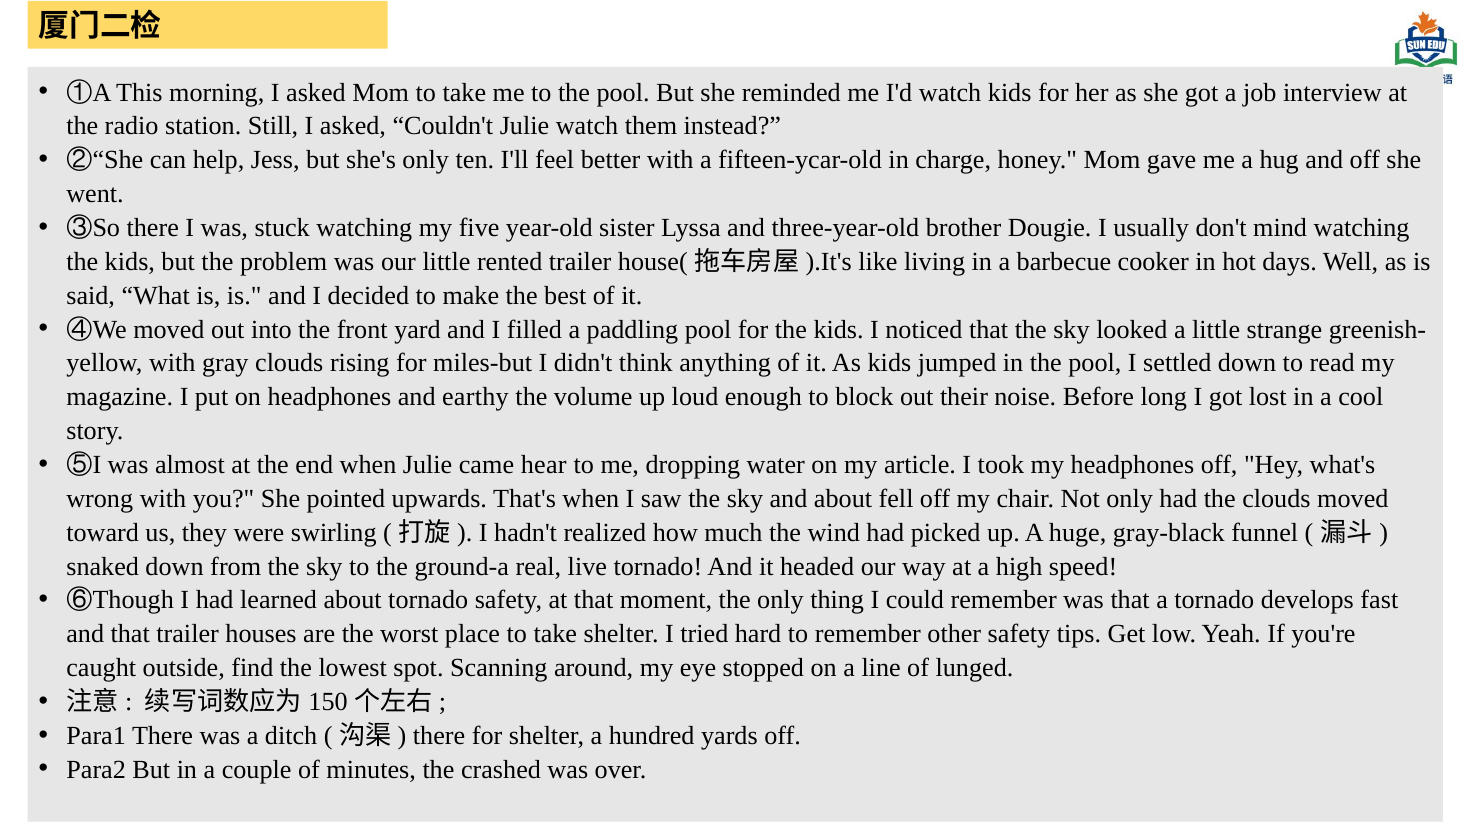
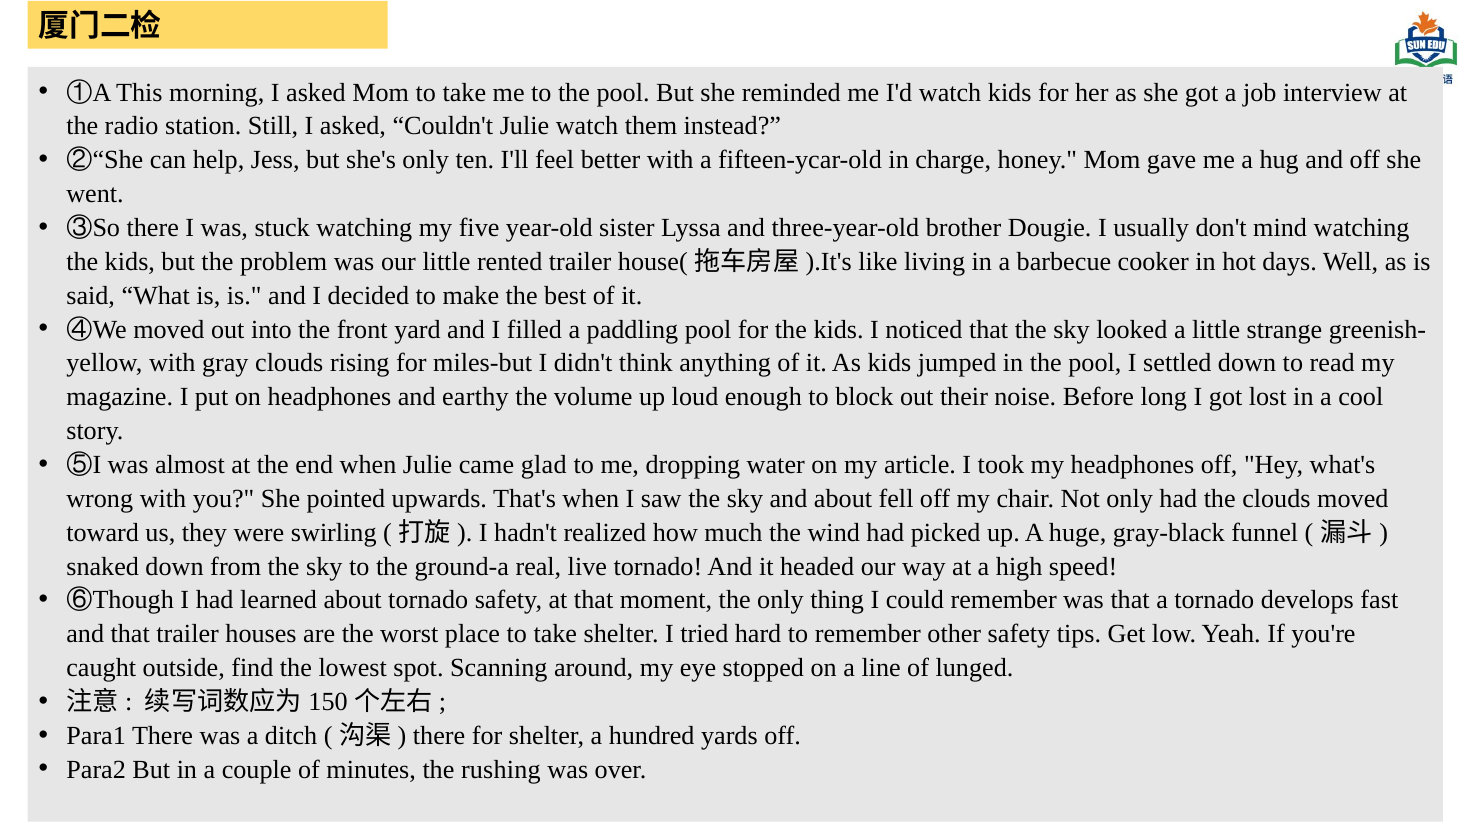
hear: hear -> glad (544, 465)
crashed: crashed -> rushing (501, 770)
